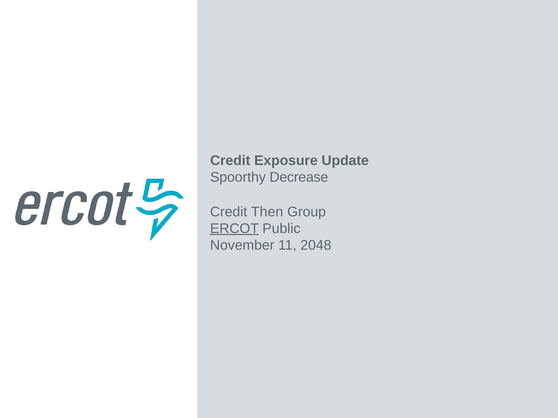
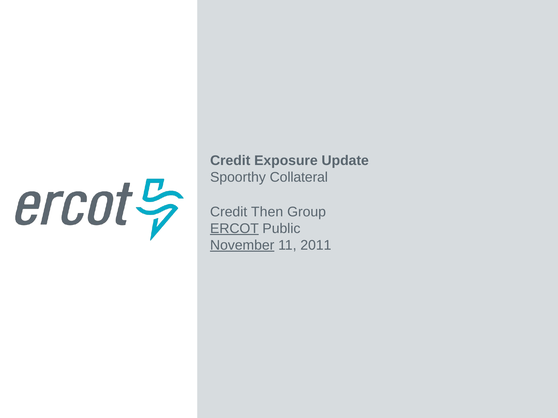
Decrease: Decrease -> Collateral (299, 178)
November underline: none -> present (242, 246)
2048: 2048 -> 2011 (316, 246)
